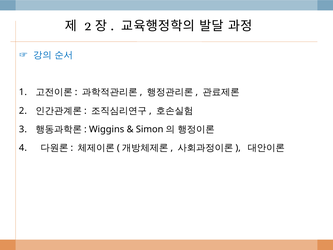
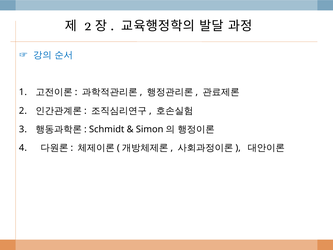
Wiggins: Wiggins -> Schmidt (107, 129)
